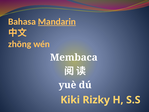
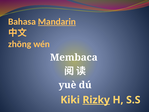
Rizky underline: none -> present (96, 100)
